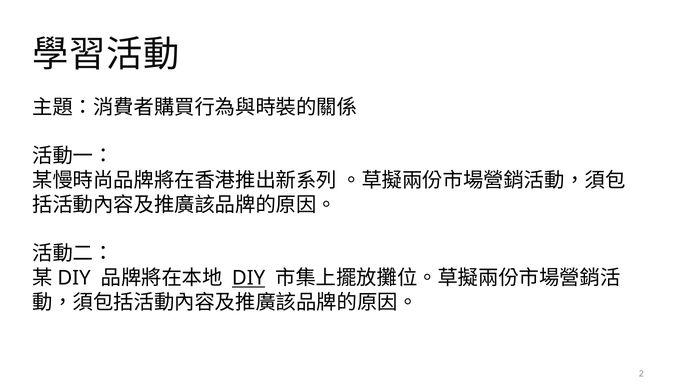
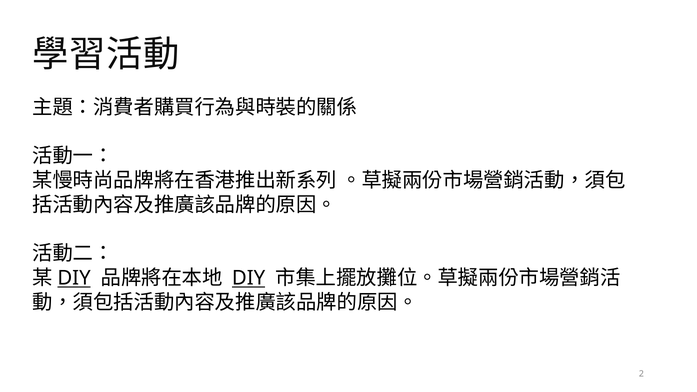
DIY underline: none -> present (74, 278)
